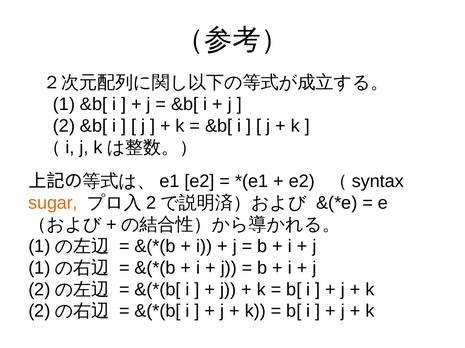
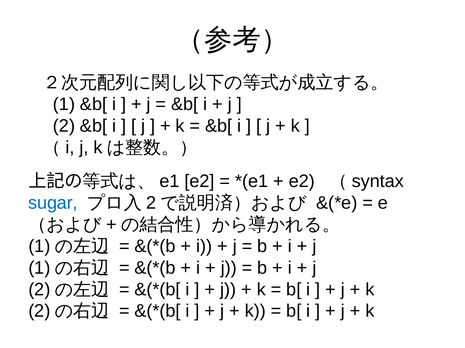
sugar colour: orange -> blue (53, 203)
